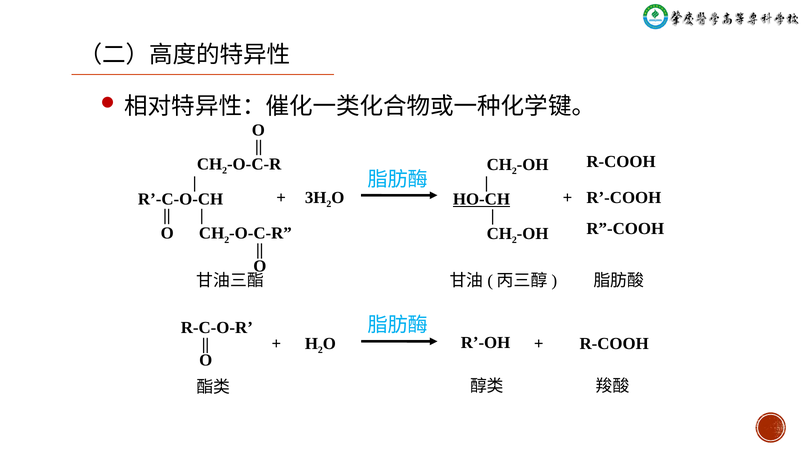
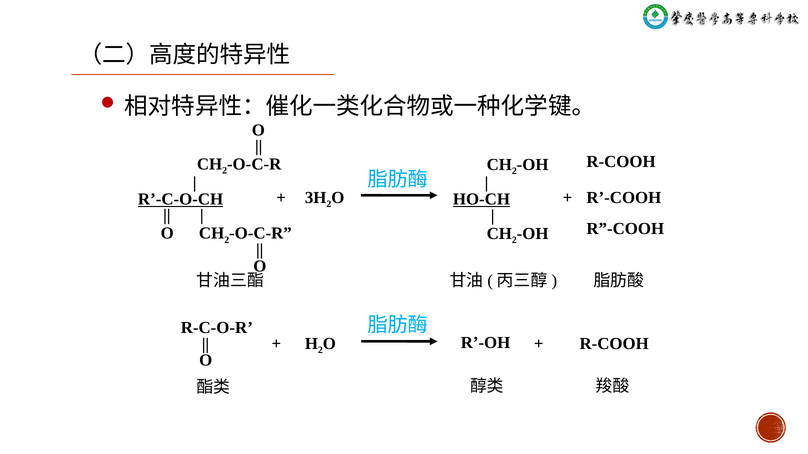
R’-C-O-CH underline: none -> present (181, 199)
